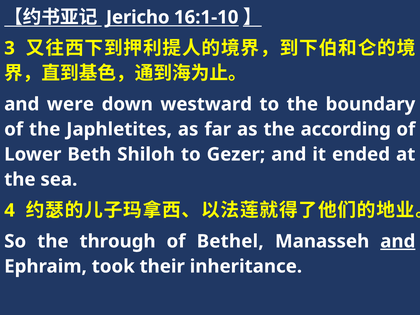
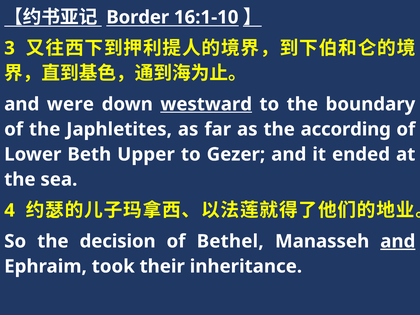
Jericho: Jericho -> Border (138, 17)
westward underline: none -> present (206, 104)
Shiloh: Shiloh -> Upper (146, 154)
through: through -> decision (118, 241)
